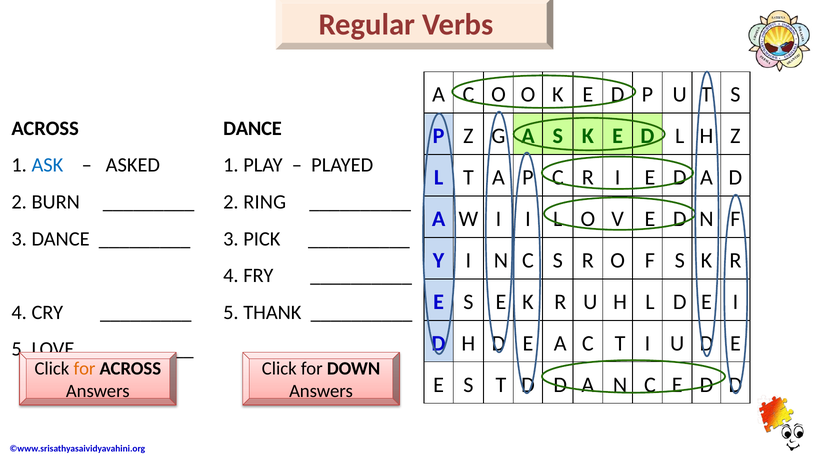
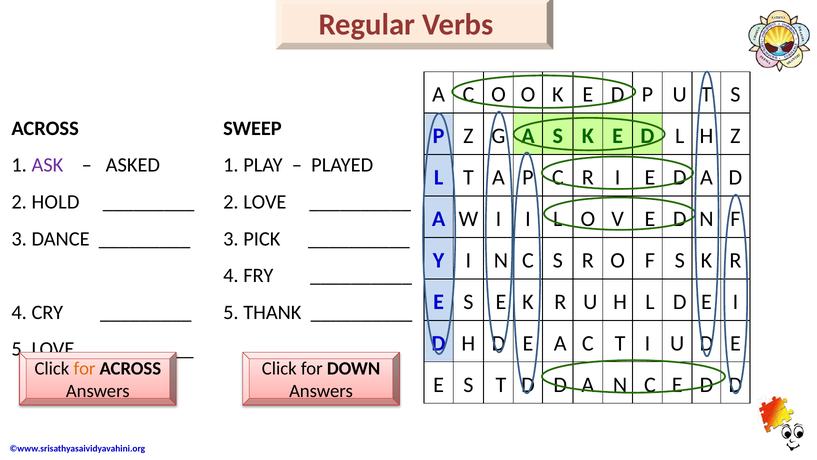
DANCE: DANCE -> SWEEP (252, 128)
ASK colour: blue -> purple (47, 165)
BURN: BURN -> HOLD (56, 202)
2 RING: RING -> LOVE (265, 202)
